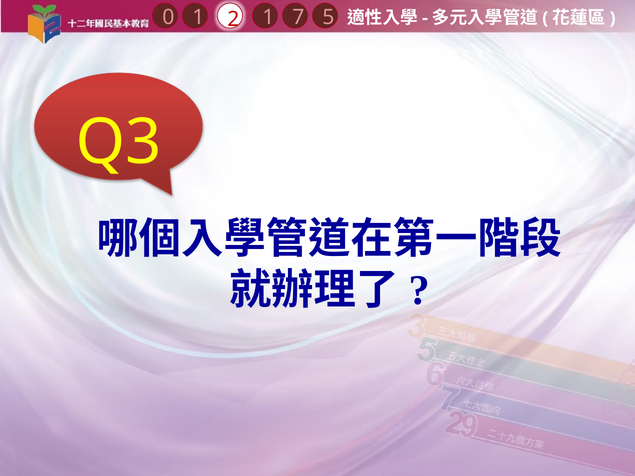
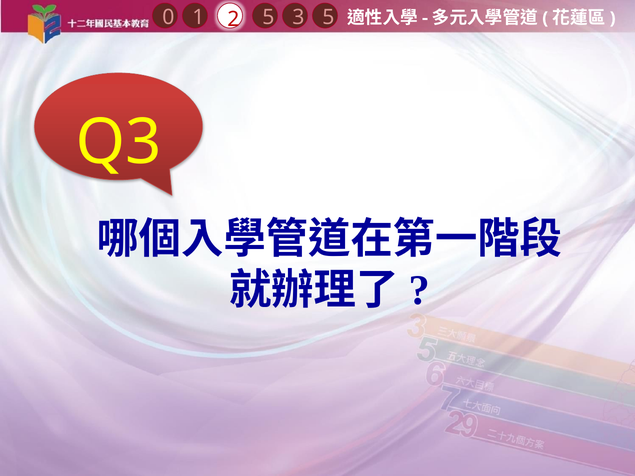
7: 7 -> 3 (298, 17)
2 1: 1 -> 5 (268, 17)
